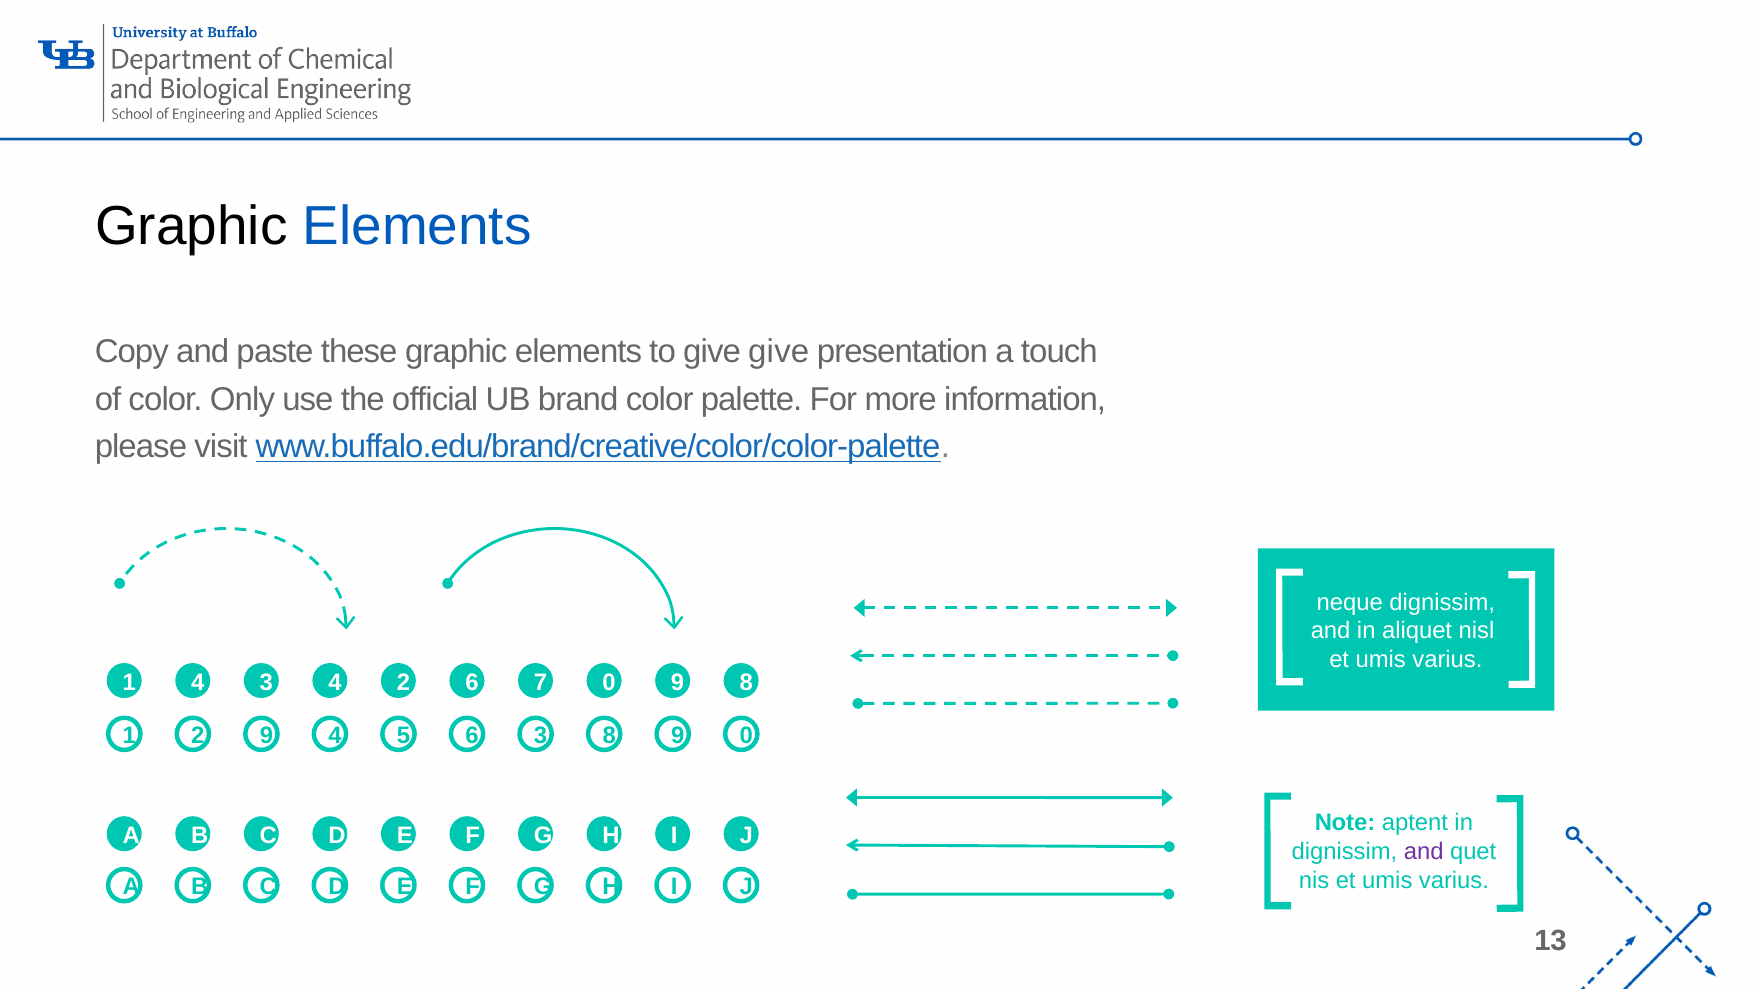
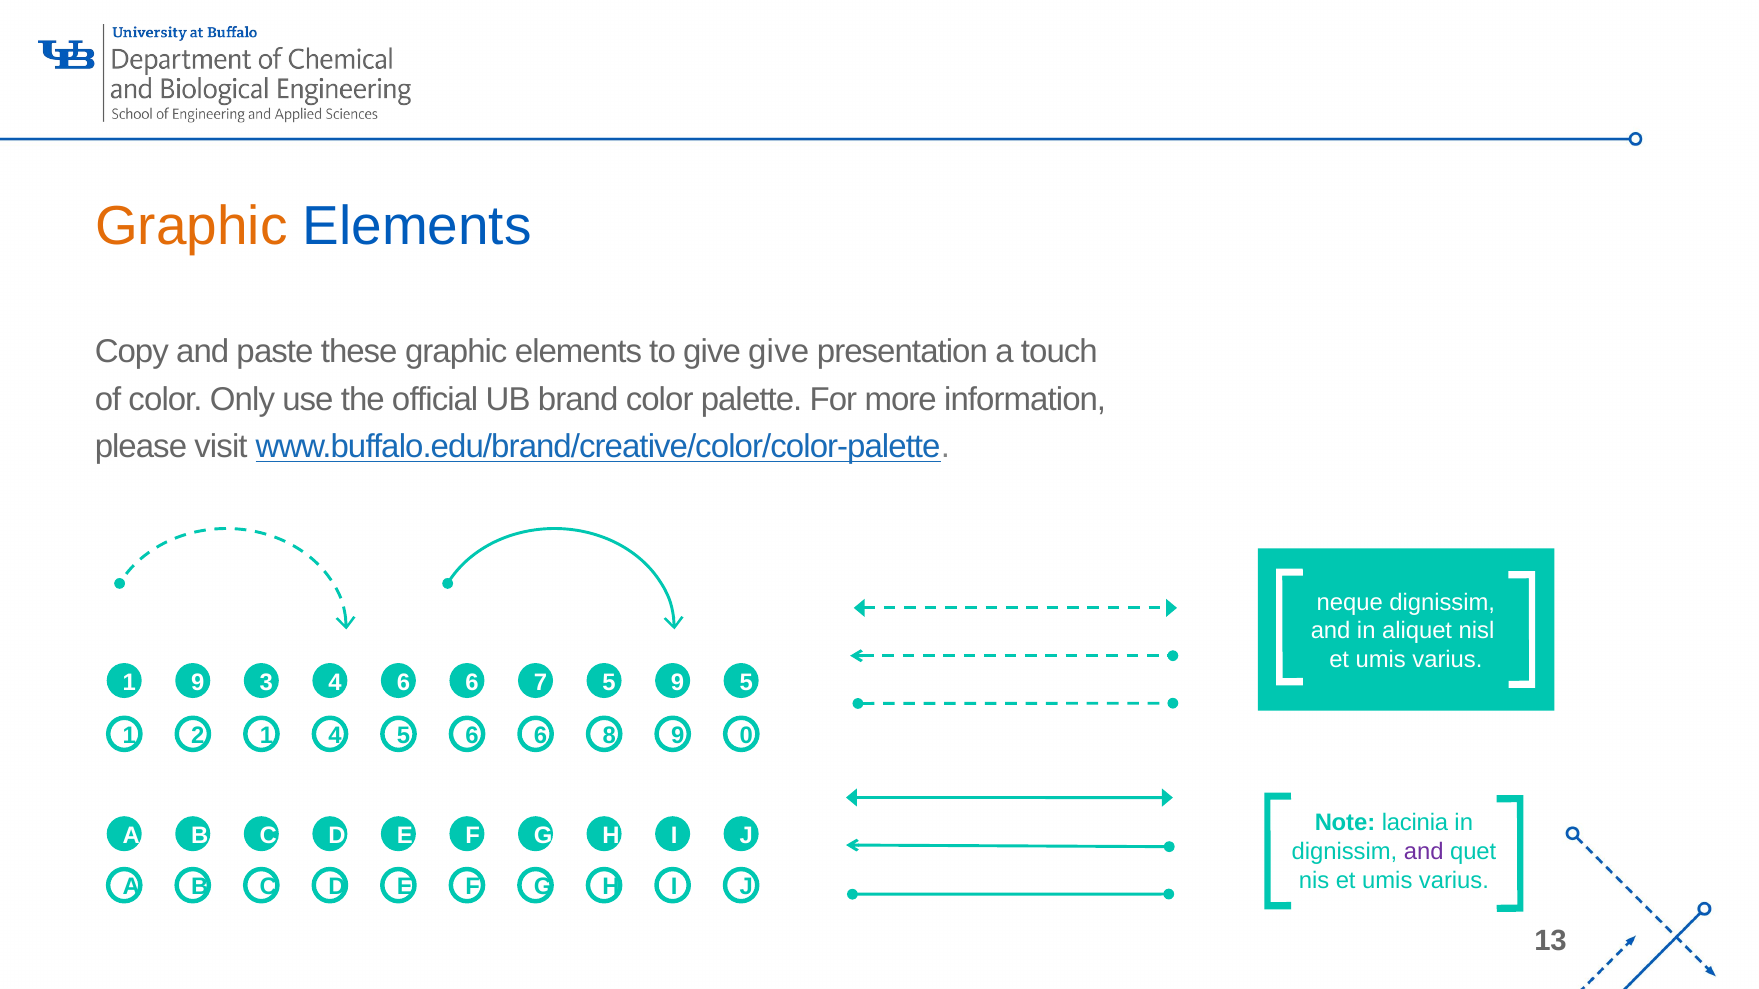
Graphic colour: black -> orange (191, 226)
1 4: 4 -> 9 (198, 682)
4 2: 2 -> 6 (403, 682)
7 0: 0 -> 5 (609, 682)
9 8: 8 -> 5 (746, 682)
2 9: 9 -> 1 (266, 736)
5 6 3: 3 -> 6 (541, 736)
aptent: aptent -> lacinia (1415, 823)
